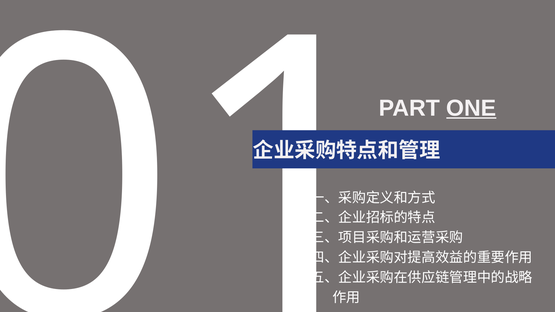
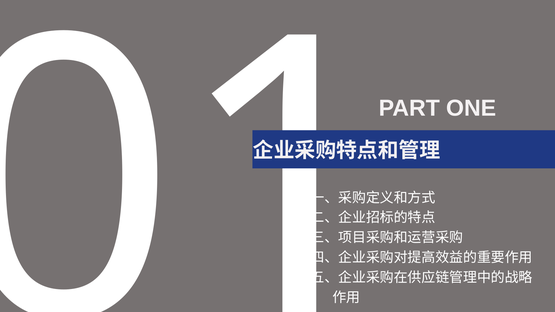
ONE underline: present -> none (471, 108)
